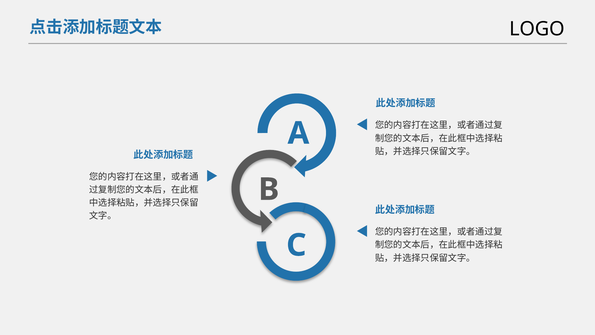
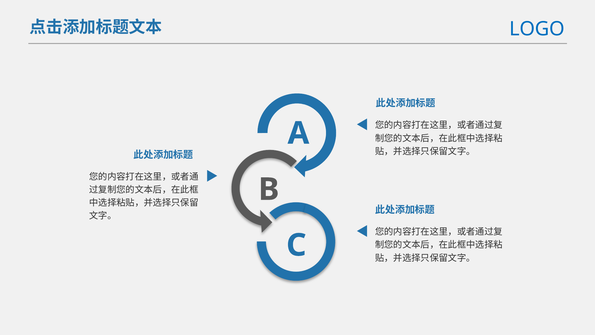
LOGO colour: black -> blue (537, 29)
